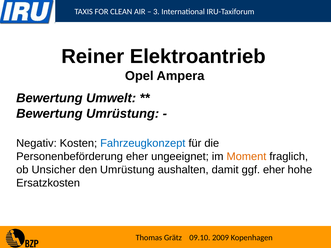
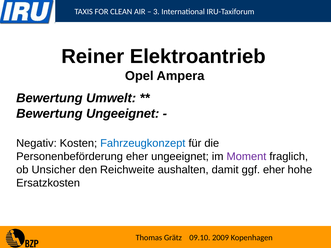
Bewertung Umrüstung: Umrüstung -> Ungeeignet (123, 114)
Moment colour: orange -> purple (246, 157)
den Umrüstung: Umrüstung -> Reichweite (127, 170)
